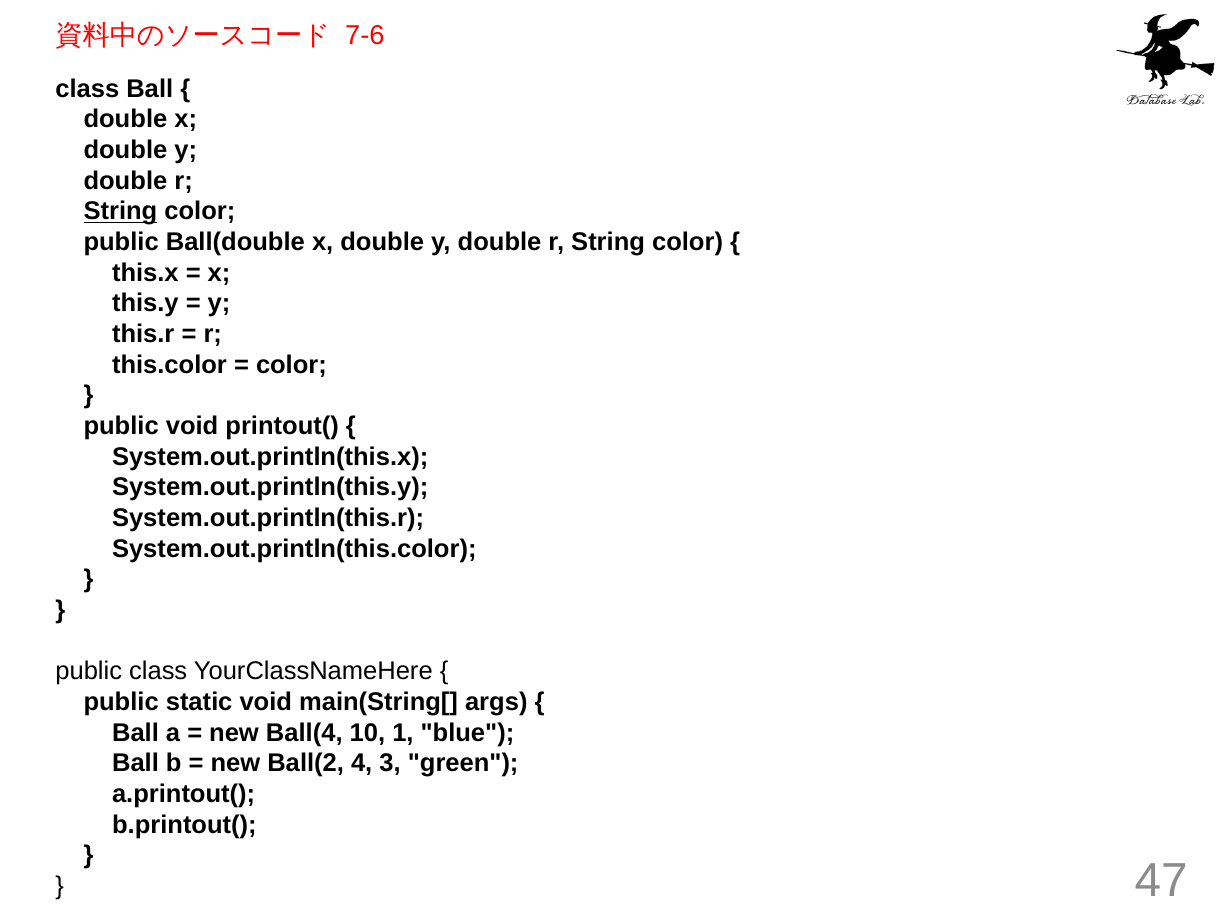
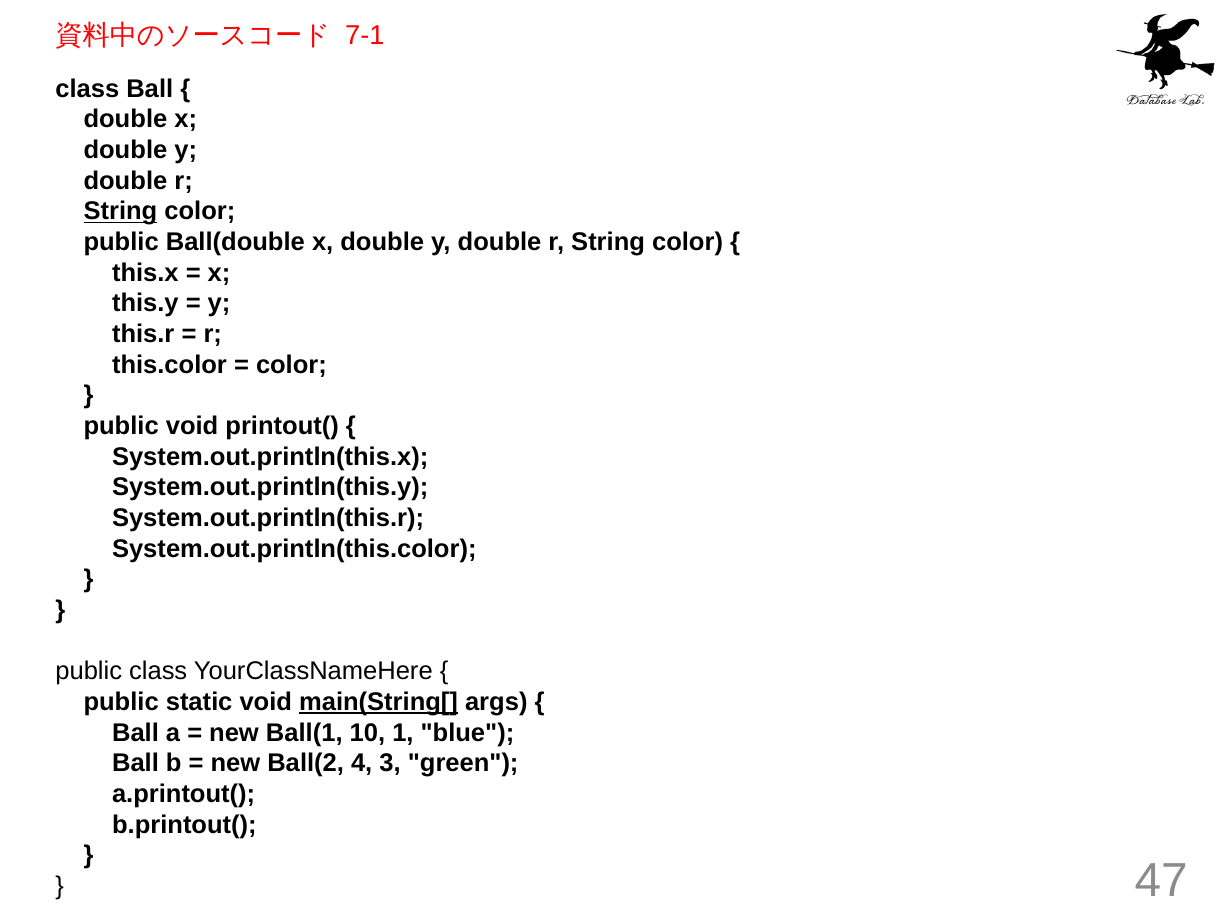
7-6: 7-6 -> 7-1 (365, 35)
main(String[ underline: none -> present (379, 702)
Ball(4: Ball(4 -> Ball(1 (304, 733)
